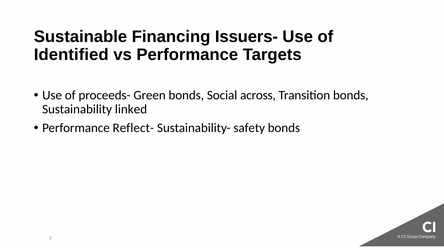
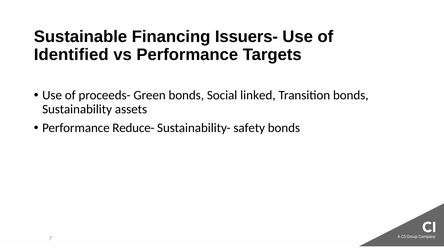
across: across -> linked (258, 95)
linked: linked -> assets (131, 109)
Reflect-: Reflect- -> Reduce- (133, 128)
